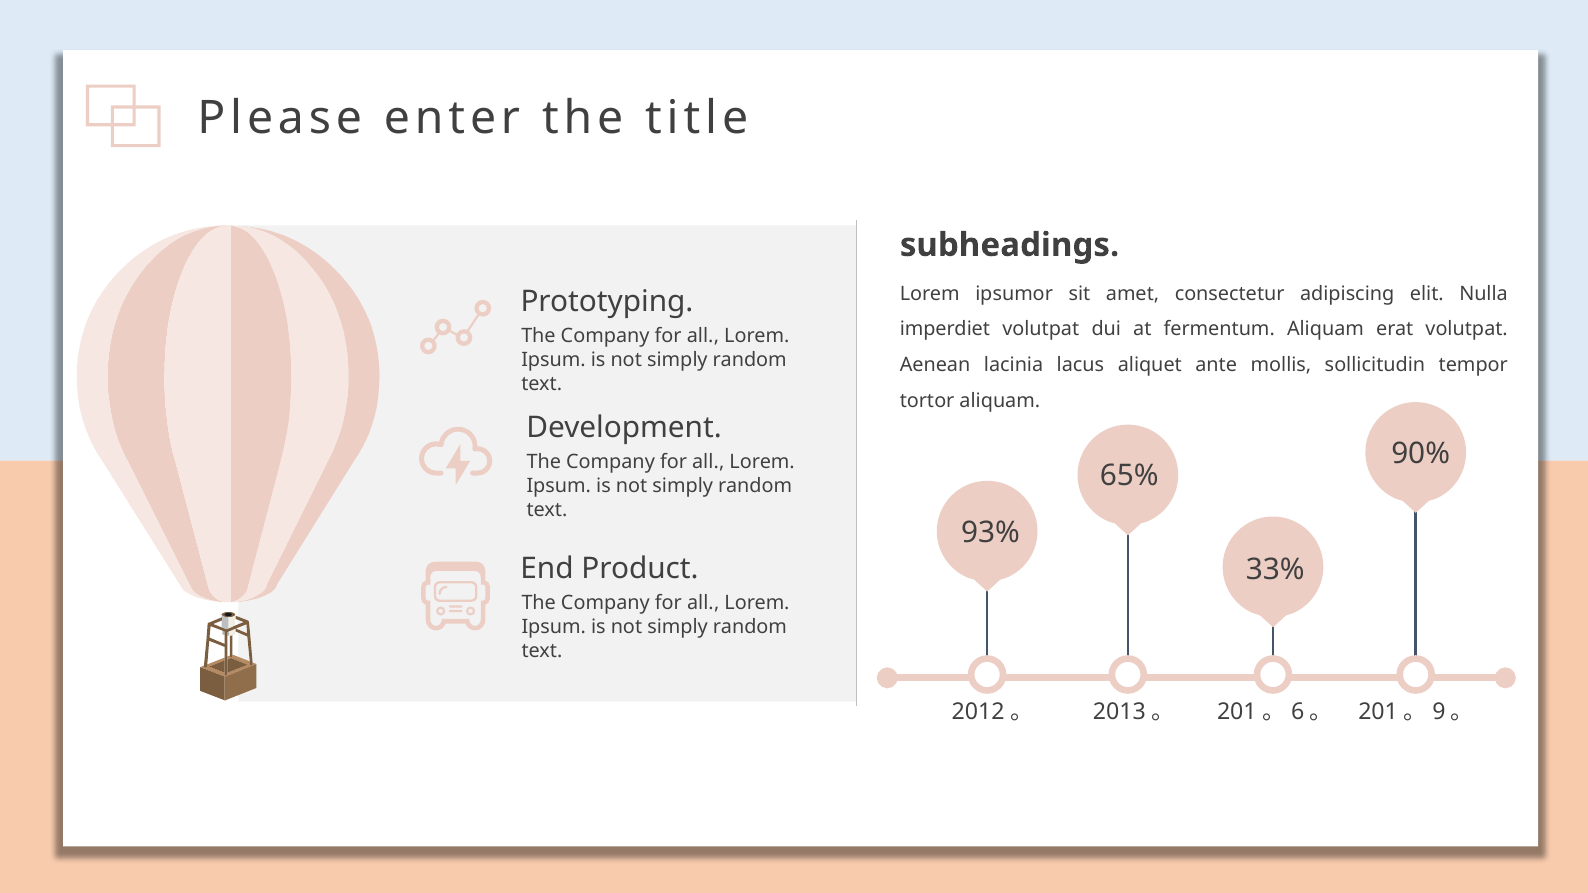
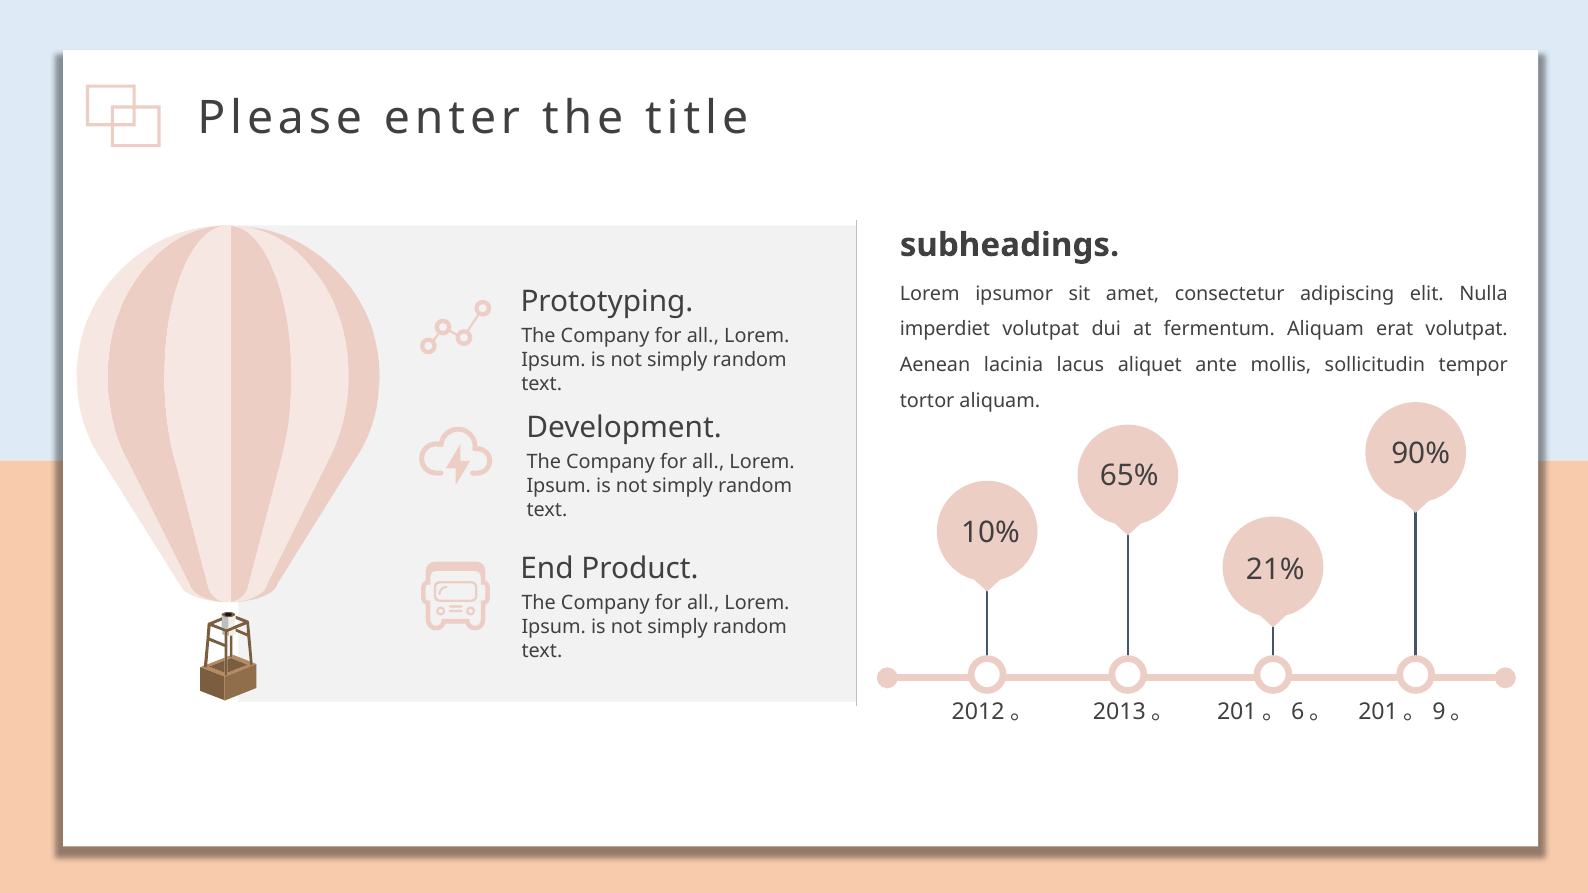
93%: 93% -> 10% (991, 533)
33%: 33% -> 21% (1275, 570)
